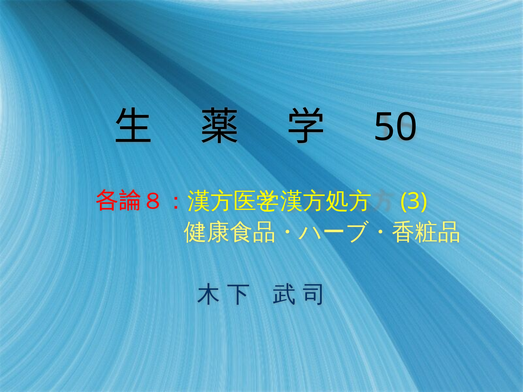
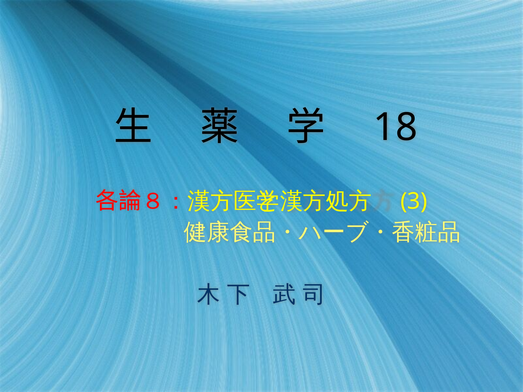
50: 50 -> 18 (396, 128)
